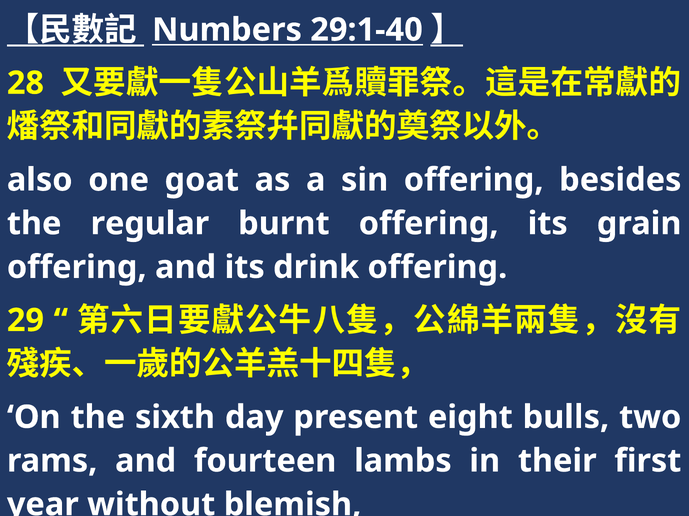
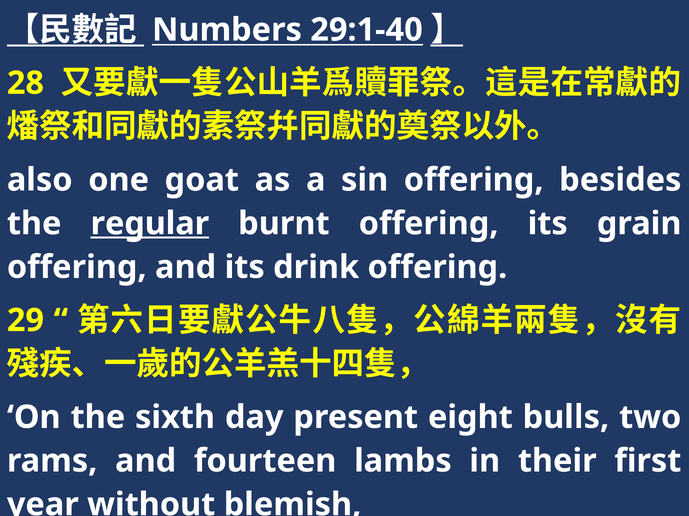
regular underline: none -> present (150, 224)
